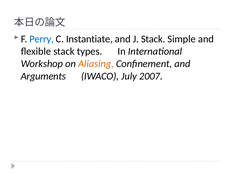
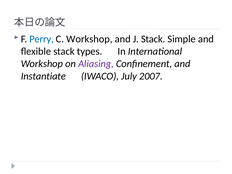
C Instantiate: Instantiate -> Workshop (89, 39)
Aliasing colour: orange -> purple (96, 64)
Arguments: Arguments -> Instantiate (43, 76)
